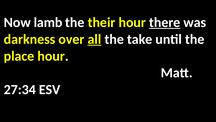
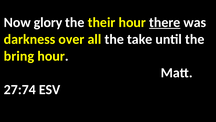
lamb: lamb -> glory (48, 22)
all underline: present -> none (94, 39)
place: place -> bring (19, 56)
27:34: 27:34 -> 27:74 (20, 89)
